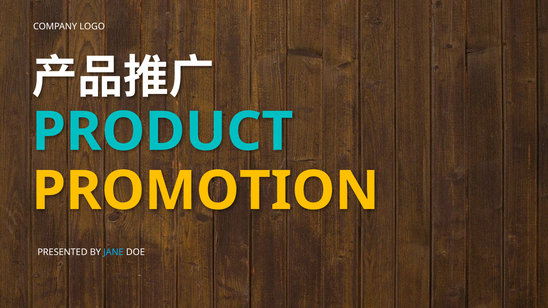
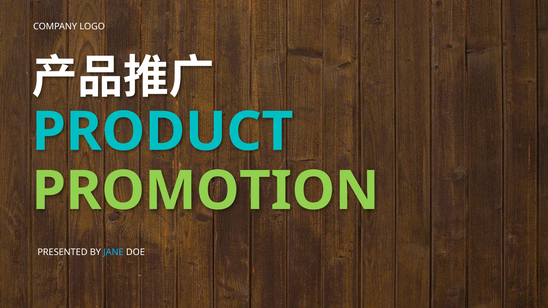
PROMOTION colour: yellow -> light green (206, 191)
